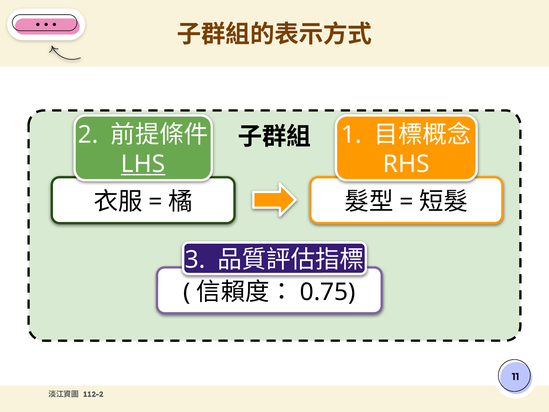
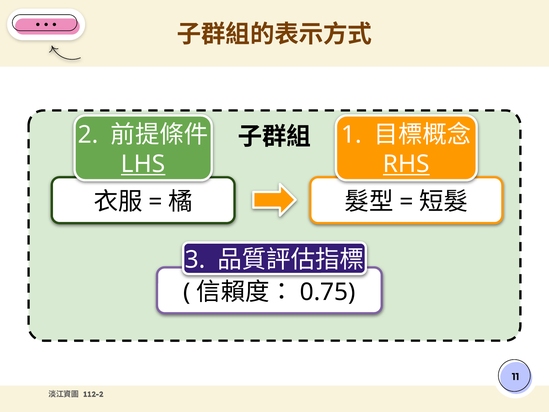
RHS underline: none -> present (406, 164)
